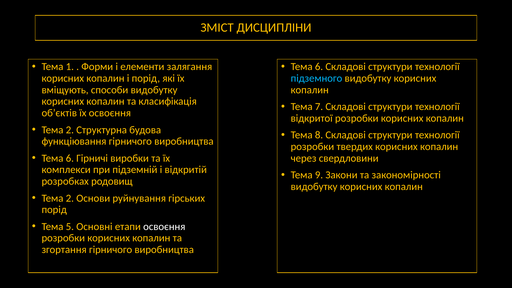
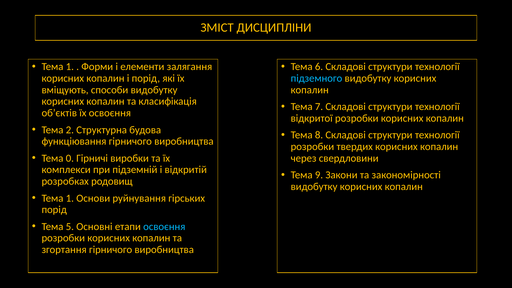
6: 6 -> 0 (70, 158)
2: 2 -> 1 (70, 198)
освоєння colour: white -> light blue (164, 227)
